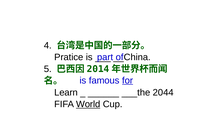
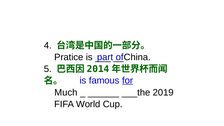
Learn: Learn -> Much (66, 92)
2044: 2044 -> 2019 (163, 92)
World underline: present -> none (88, 104)
